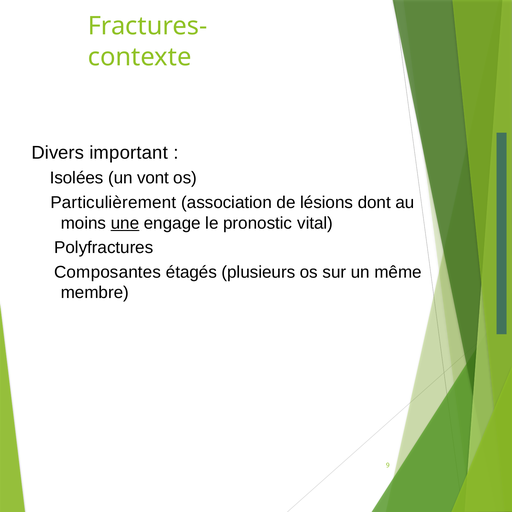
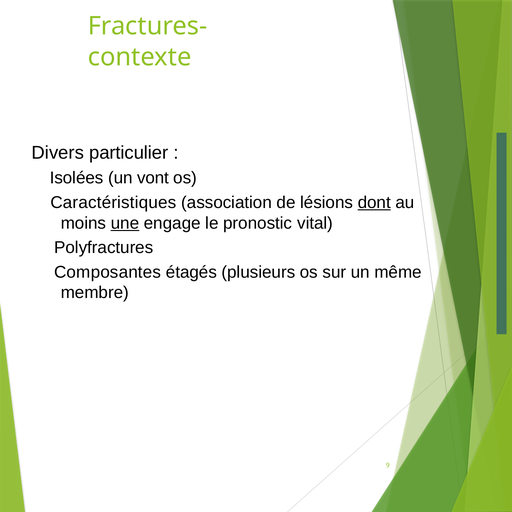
important: important -> particulier (129, 153)
Particulièrement: Particulièrement -> Caractéristiques (113, 203)
dont underline: none -> present (374, 203)
